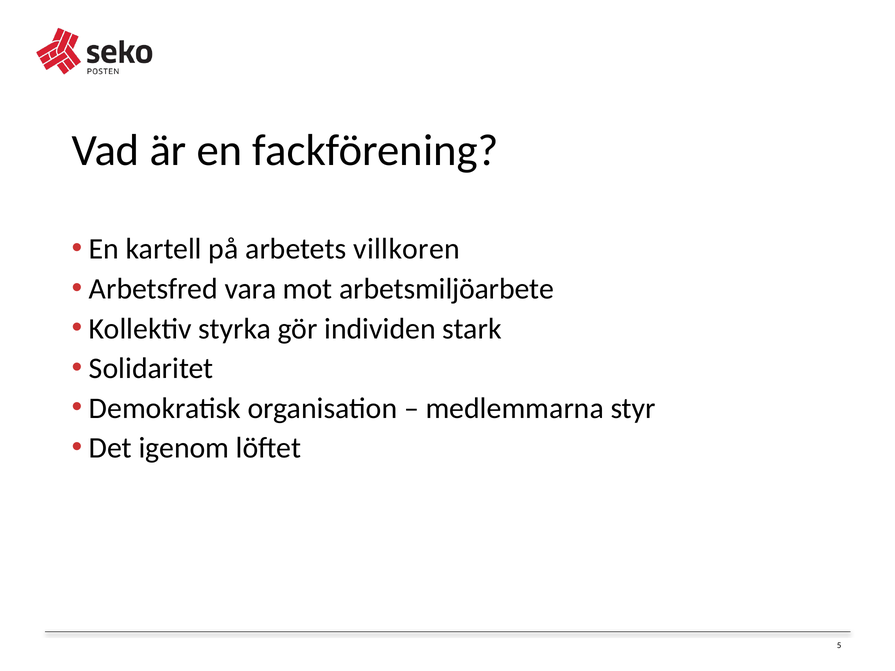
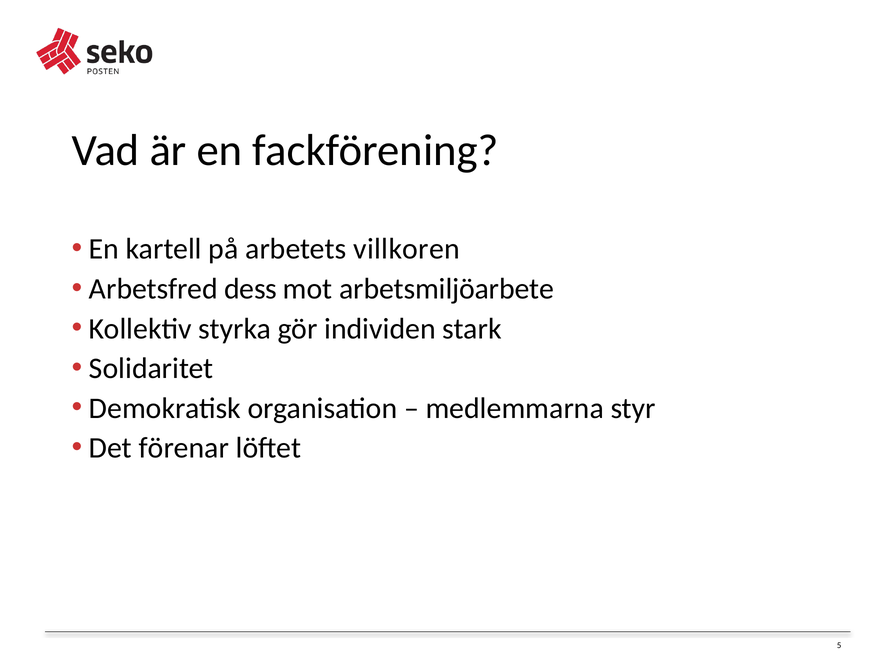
vara: vara -> dess (251, 289)
igenom: igenom -> förenar (184, 448)
